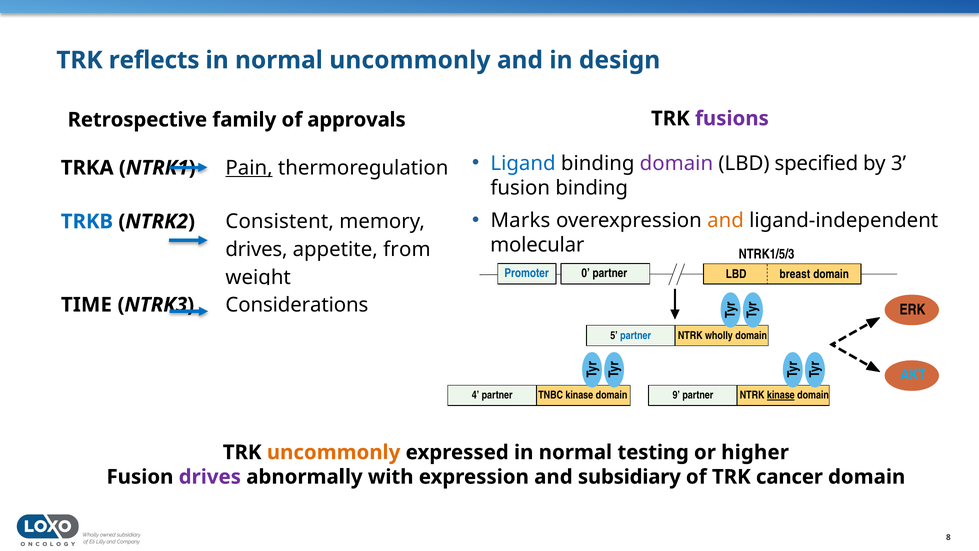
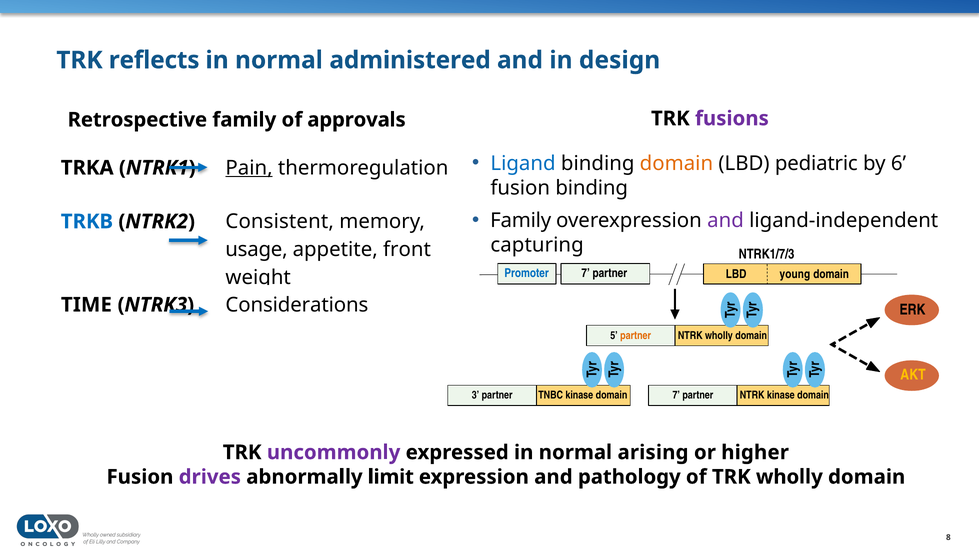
normal uncommonly: uncommonly -> administered (410, 60)
domain colour: purple -> orange (676, 163)
specified: specified -> pediatric (816, 163)
3: 3 -> 6 (899, 163)
Marks: Marks -> Family (521, 220)
and colour: orange -> purple (725, 220)
molecular: molecular -> capturing (537, 245)
drives: drives -> usage (256, 249)
from: from -> front (407, 249)
NTRK1/5/3: NTRK1/5/3 -> NTRK1/7/3 (767, 254)
0: 0 -> 7 (586, 273)
breast: breast -> young (795, 274)
partner colour: blue -> orange (636, 335)
AKT colour: light blue -> yellow (913, 375)
4: 4 -> 3 (476, 395)
kinase domain 9: 9 -> 7 (676, 395)
kinase underline: present -> none (781, 395)
uncommonly colour: orange -> purple (334, 452)
testing: testing -> arising (653, 452)
with: with -> limit (391, 477)
subsidiary: subsidiary -> pathology (629, 477)
TRK cancer: cancer -> wholly (789, 477)
